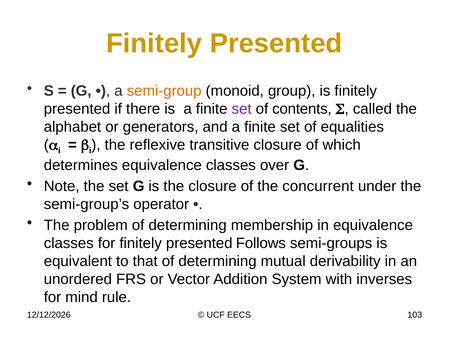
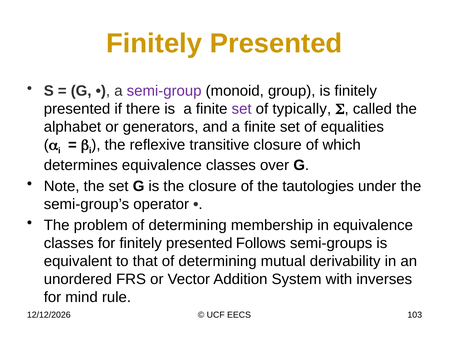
semi-group colour: orange -> purple (164, 91)
contents: contents -> typically (302, 109)
concurrent: concurrent -> tautologies (318, 186)
